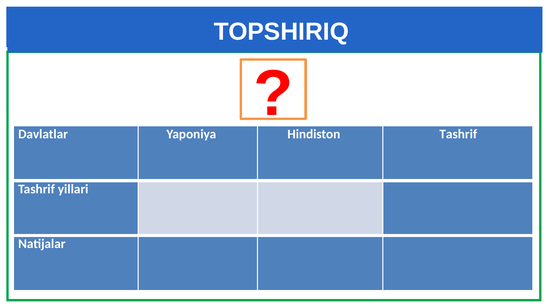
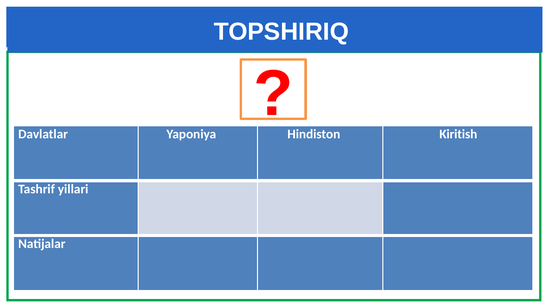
Hindiston Tashrif: Tashrif -> Kiritish (458, 134)
